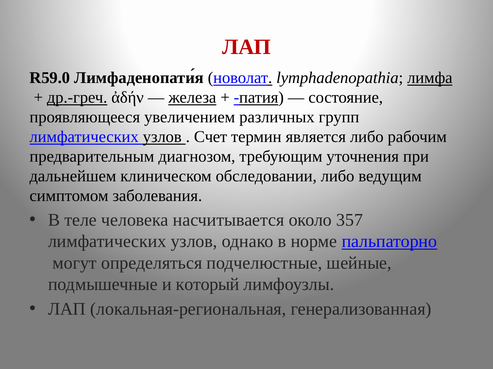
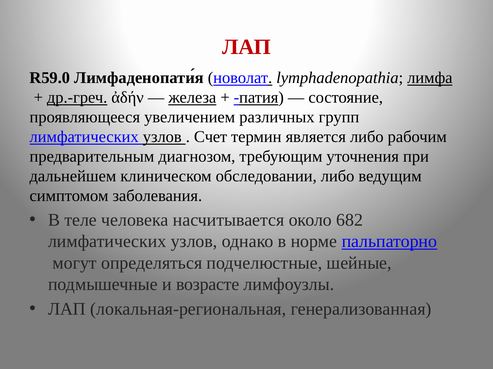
357: 357 -> 682 (350, 221)
который: который -> возрасте (208, 285)
